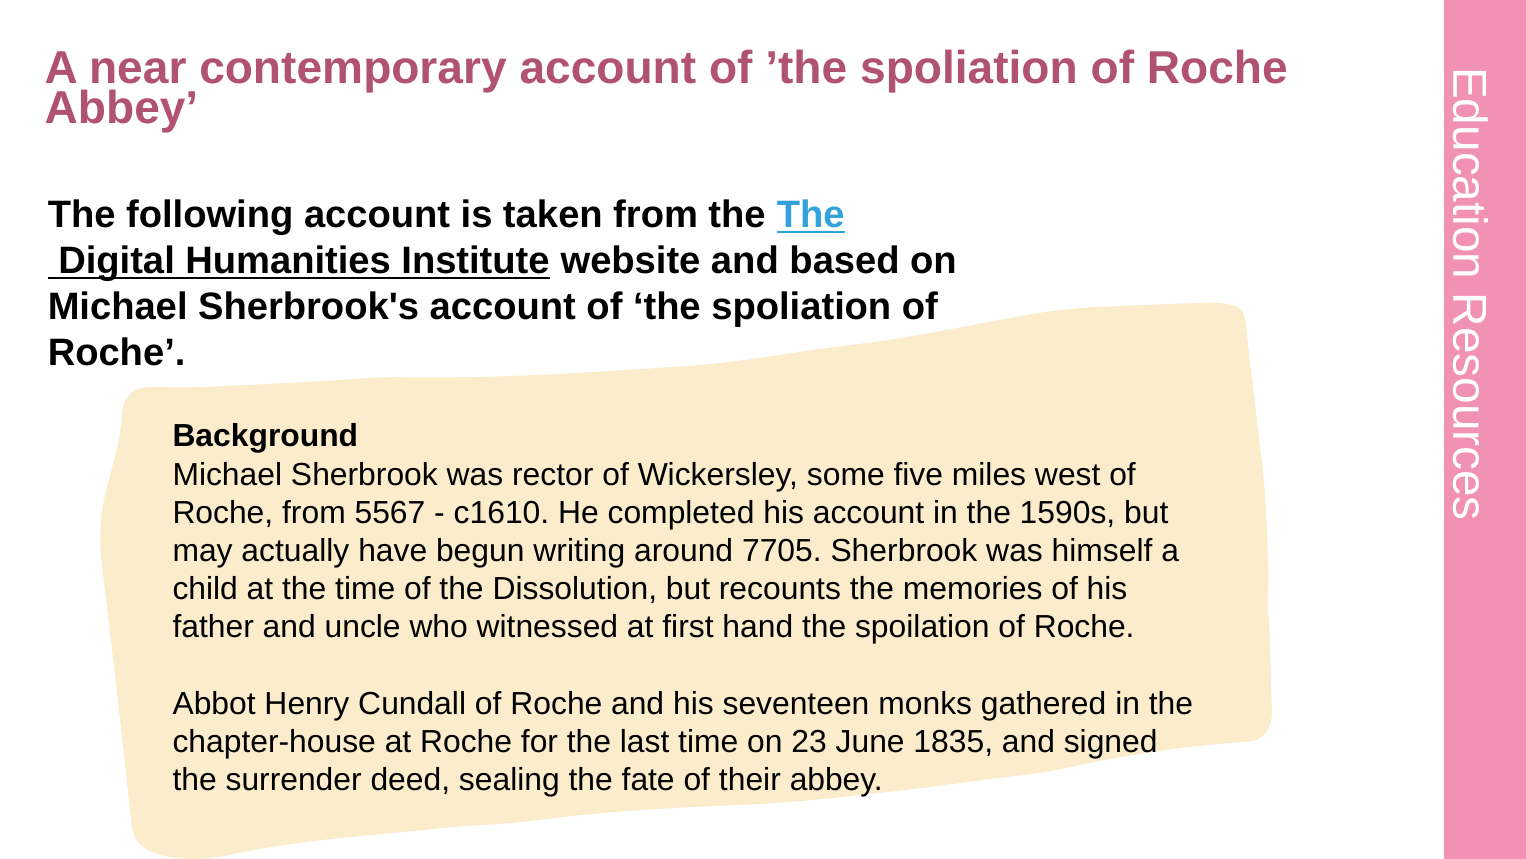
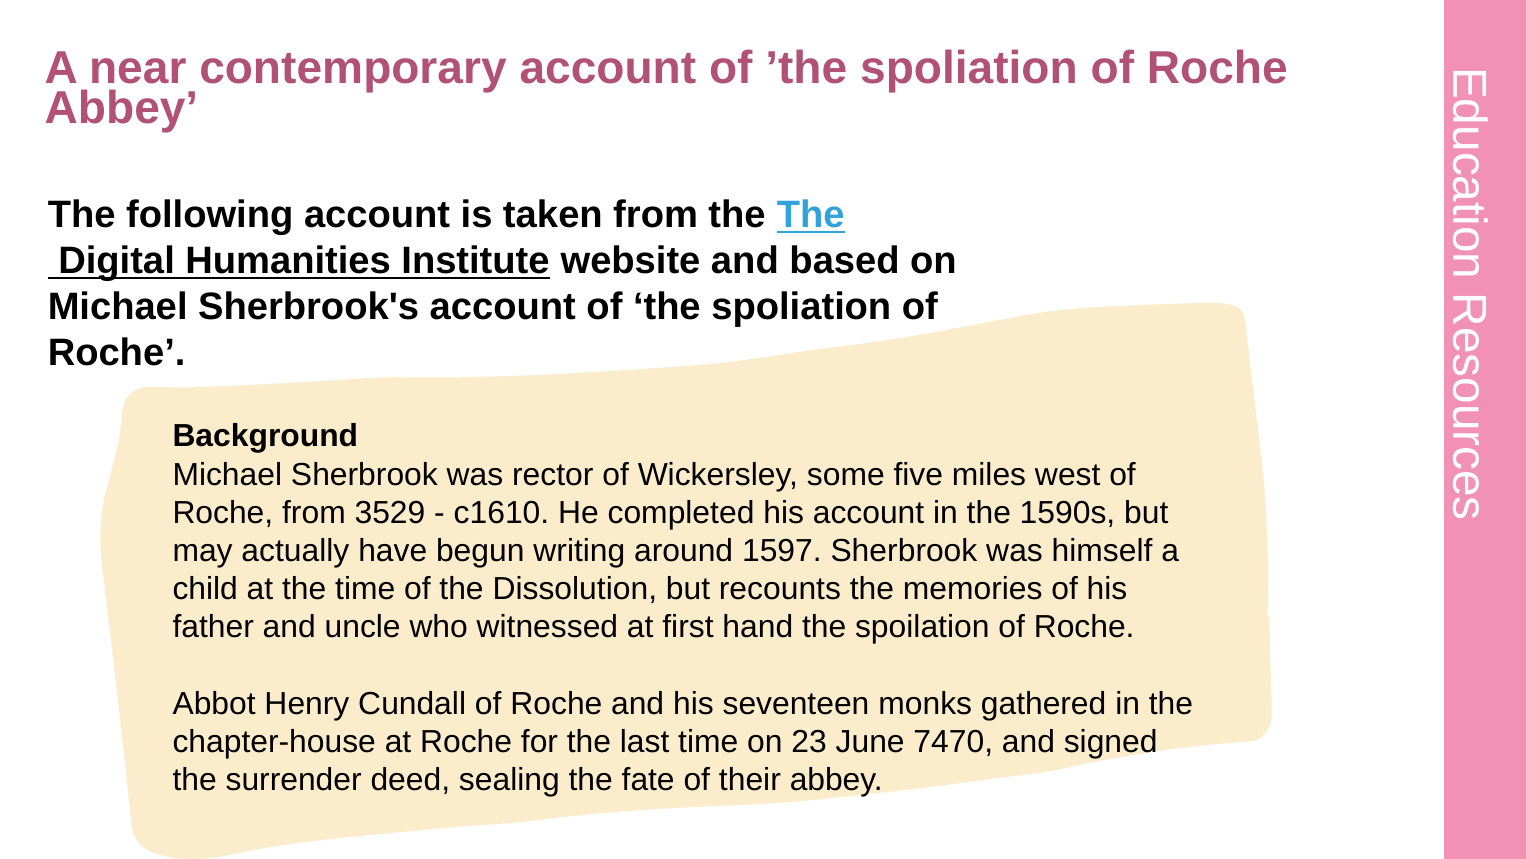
5567: 5567 -> 3529 (390, 512)
7705: 7705 -> 1597 (782, 551)
1835: 1835 -> 7470 (953, 741)
